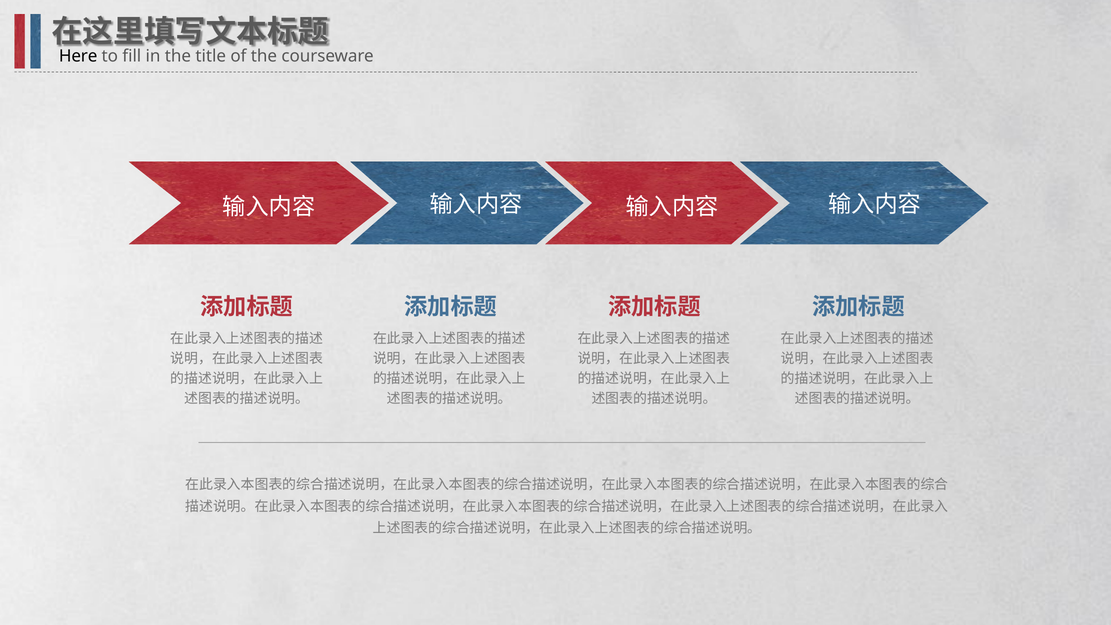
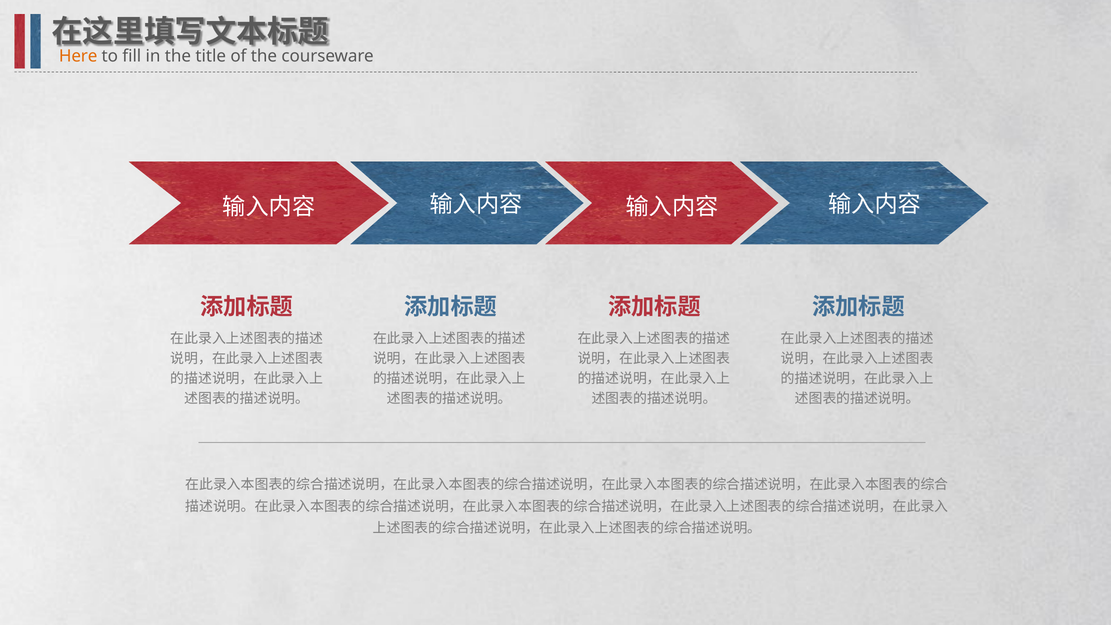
Here colour: black -> orange (78, 56)
